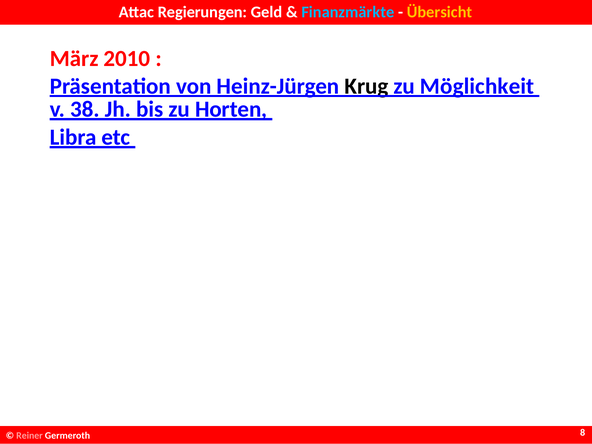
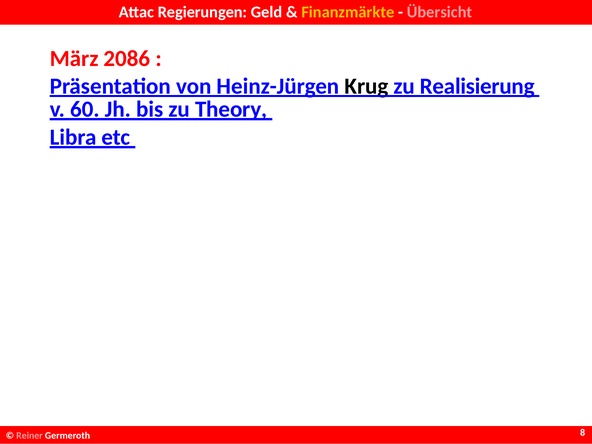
Finanzmärkte colour: light blue -> yellow (348, 12)
Übersicht colour: yellow -> pink (440, 12)
2010: 2010 -> 2086 (127, 59)
Möglichkeit: Möglichkeit -> Realisierung (477, 86)
38: 38 -> 60 (85, 109)
Horten: Horten -> Theory (231, 109)
